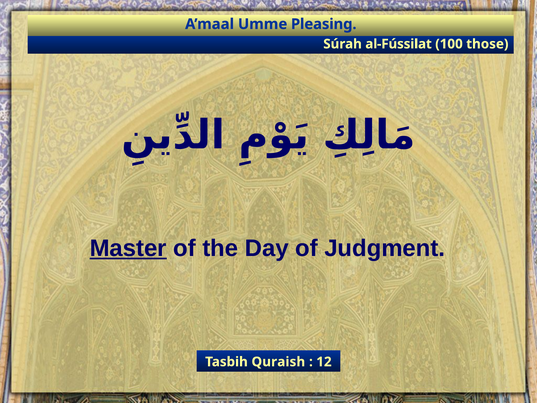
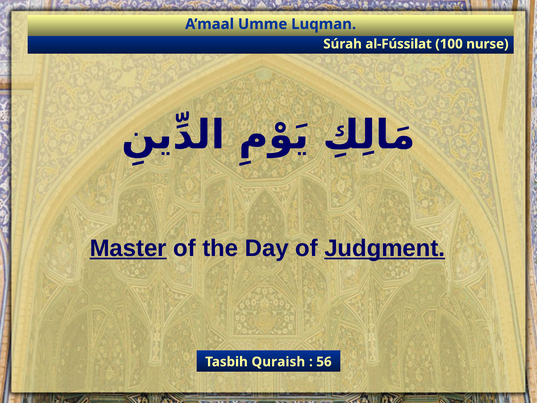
Pleasing: Pleasing -> Luqman (324, 24)
those: those -> nurse (487, 44)
Judgment underline: none -> present (385, 248)
12: 12 -> 56 (324, 362)
